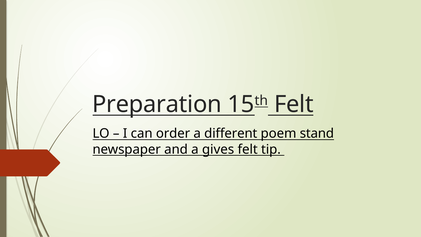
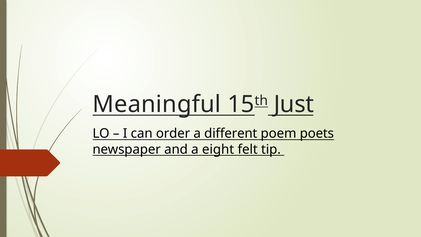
Preparation: Preparation -> Meaningful (157, 104)
Felt: Felt -> Just (294, 104)
stand: stand -> poets (317, 134)
gives: gives -> eight (218, 149)
